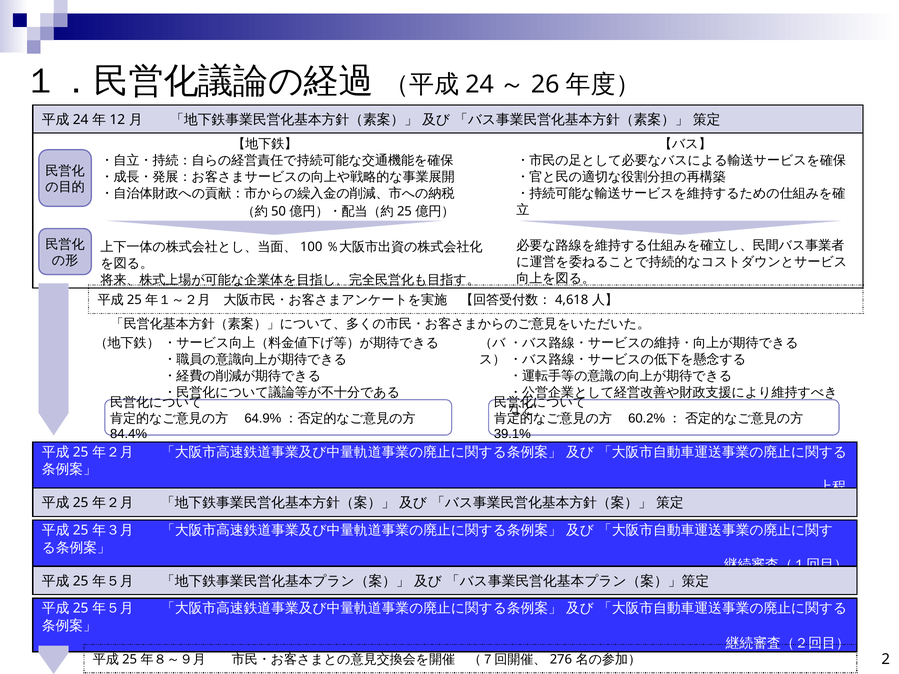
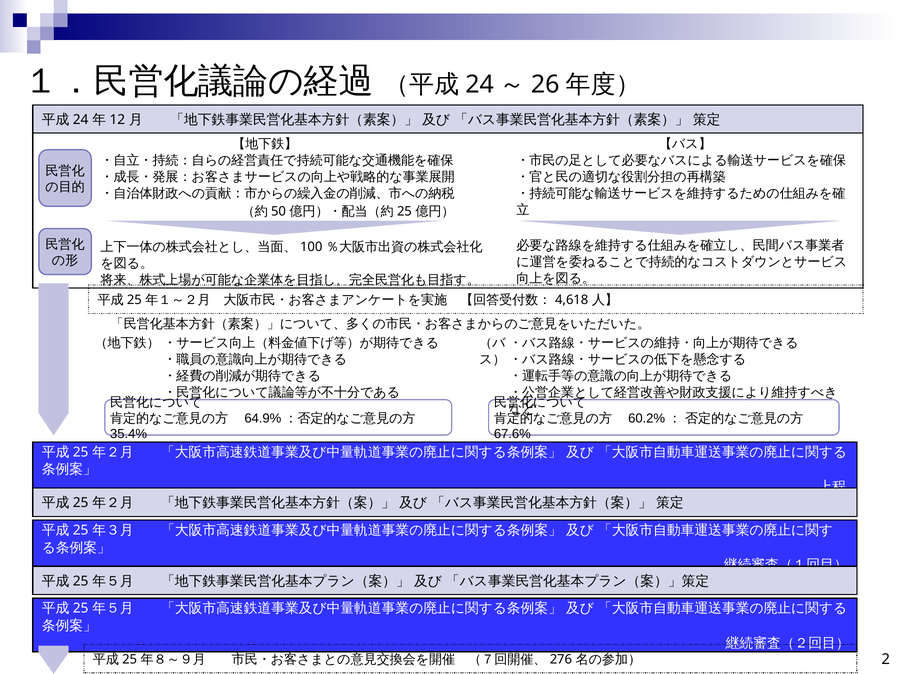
84.4%: 84.4% -> 35.4% (129, 434)
39.1%: 39.1% -> 67.6% (512, 434)
